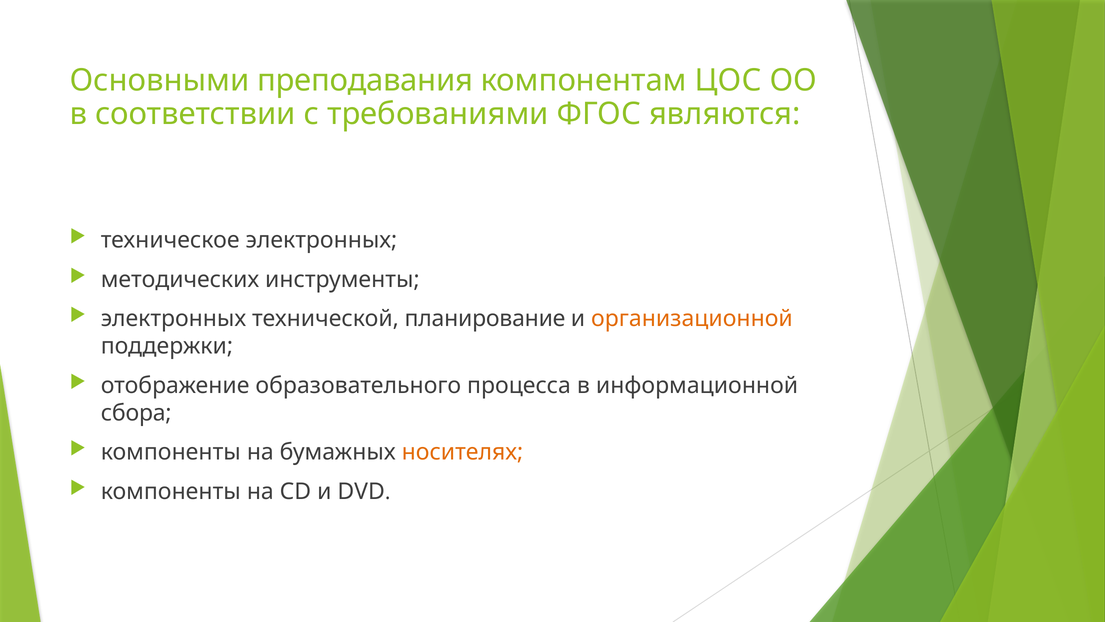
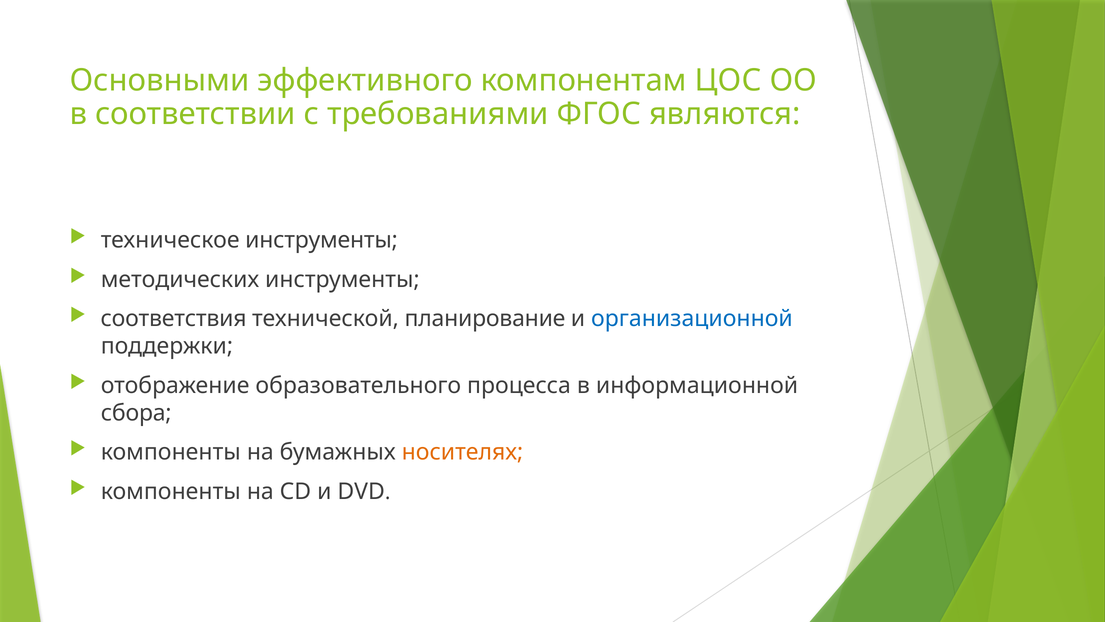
преподавания: преподавания -> эффективного (365, 80)
техническое электронных: электронных -> инструменты (322, 240)
электронных: электронных -> соответствия (174, 318)
организационной colour: orange -> blue (692, 318)
